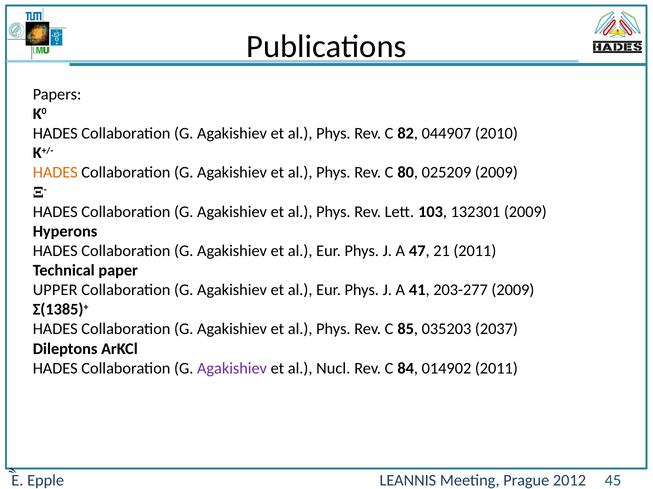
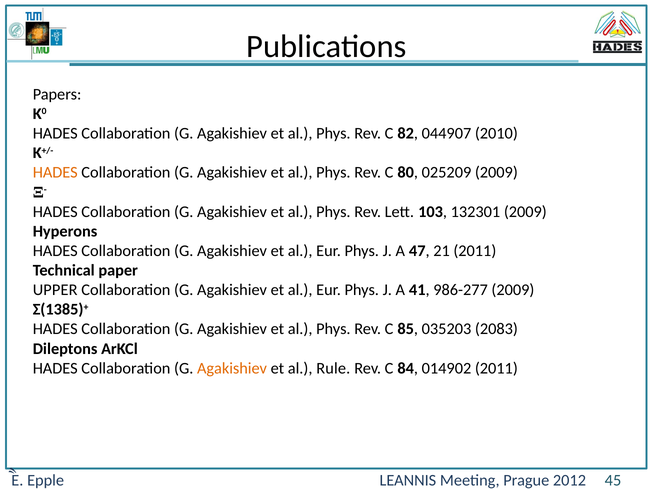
203-277: 203-277 -> 986-277 (461, 290)
2037: 2037 -> 2083 (496, 330)
Agakishiev colour: purple -> orange (232, 369)
Nucl: Nucl -> Rule (333, 369)
